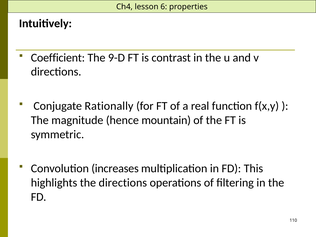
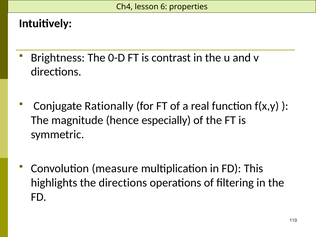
Coefficient: Coefficient -> Brightness (58, 58)
9-D: 9-D -> 0-D (116, 58)
mountain: mountain -> especially (166, 120)
increases: increases -> measure (115, 168)
